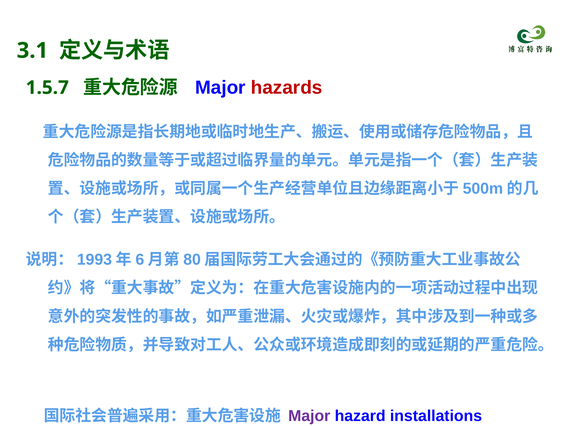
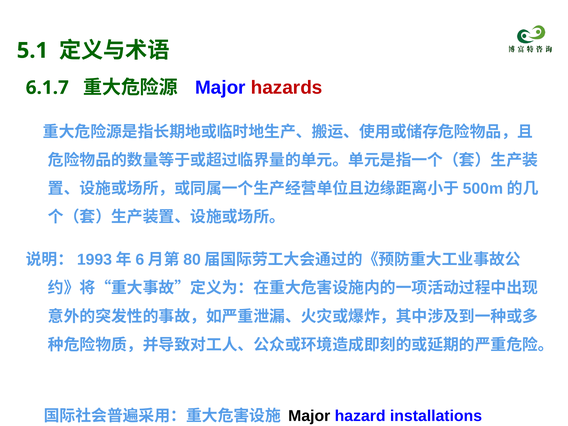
3.1: 3.1 -> 5.1 (32, 51)
1.5.7: 1.5.7 -> 6.1.7 (47, 88)
Major colour: purple -> black (309, 416)
